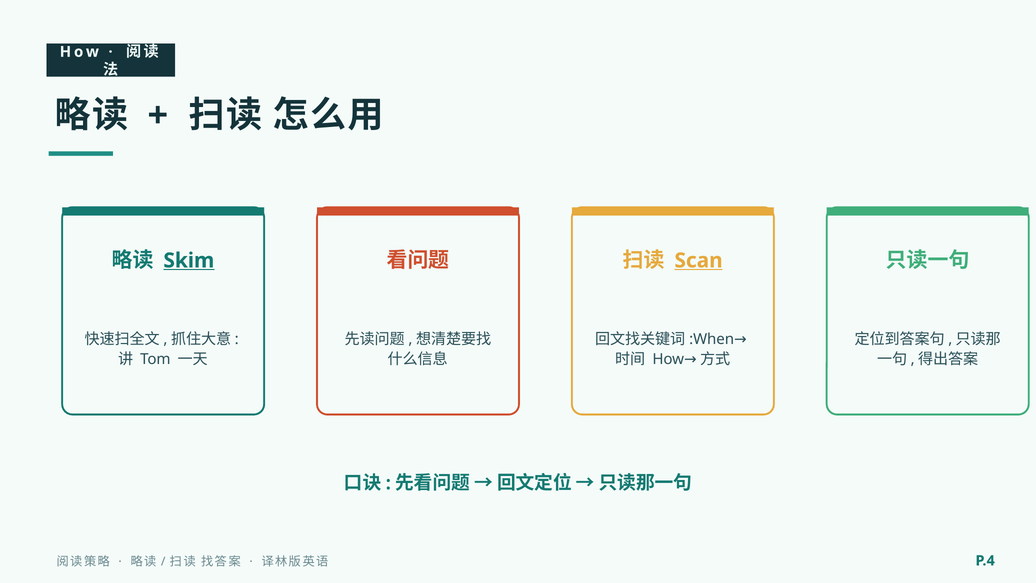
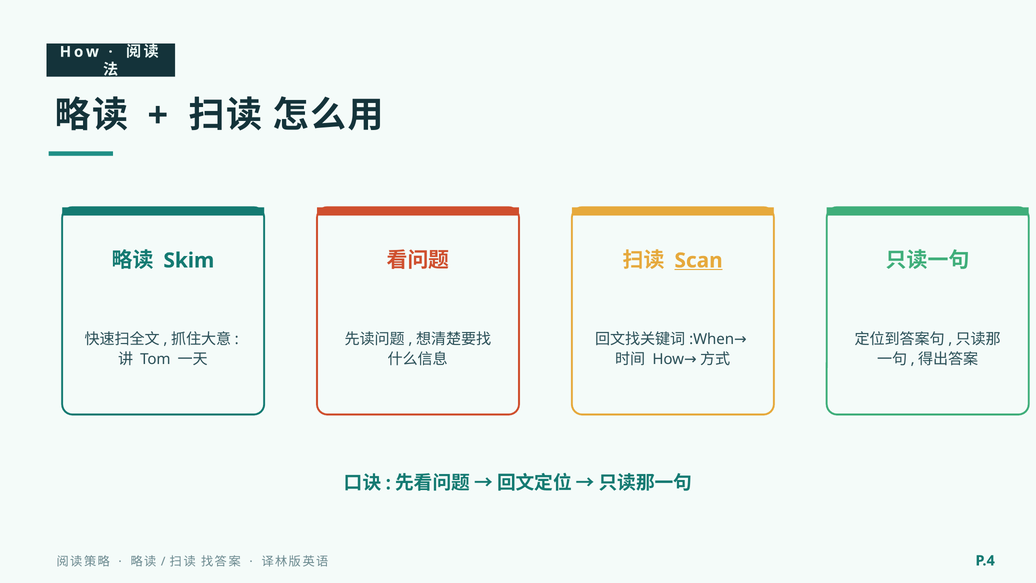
Skim underline: present -> none (189, 260)
